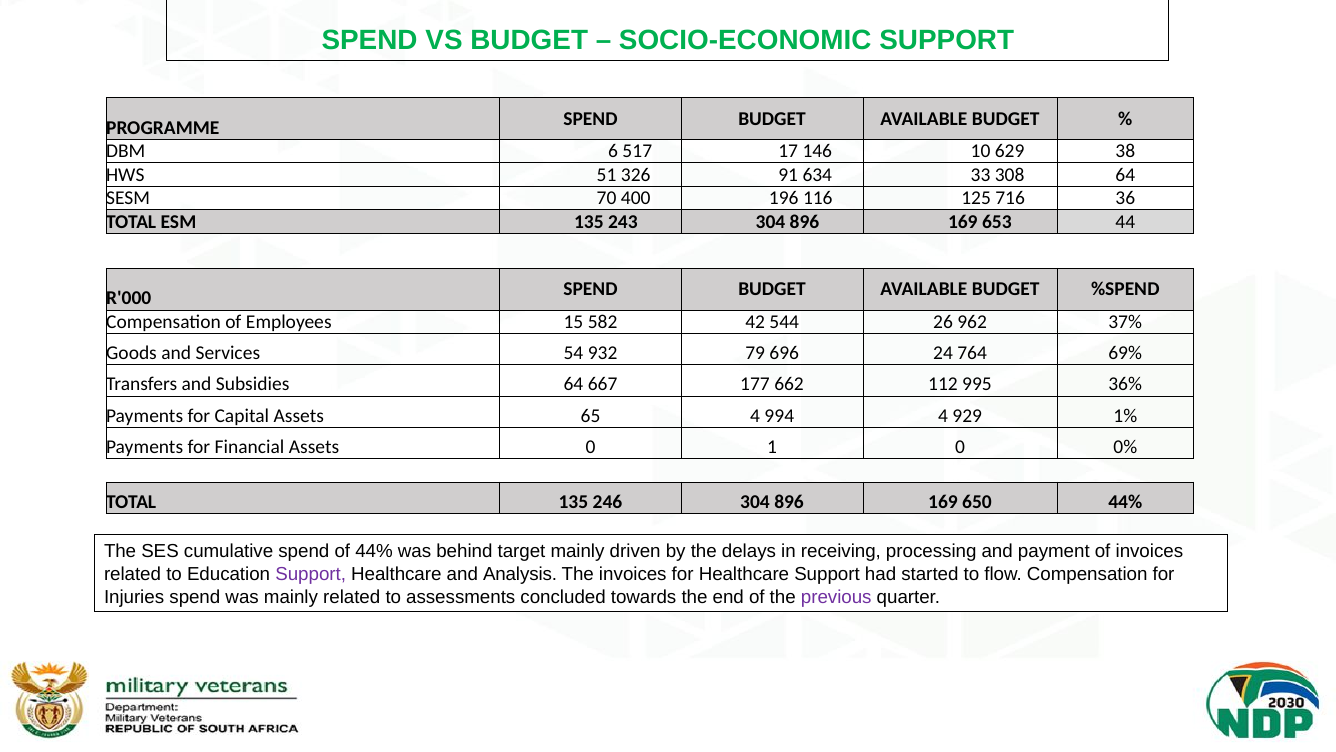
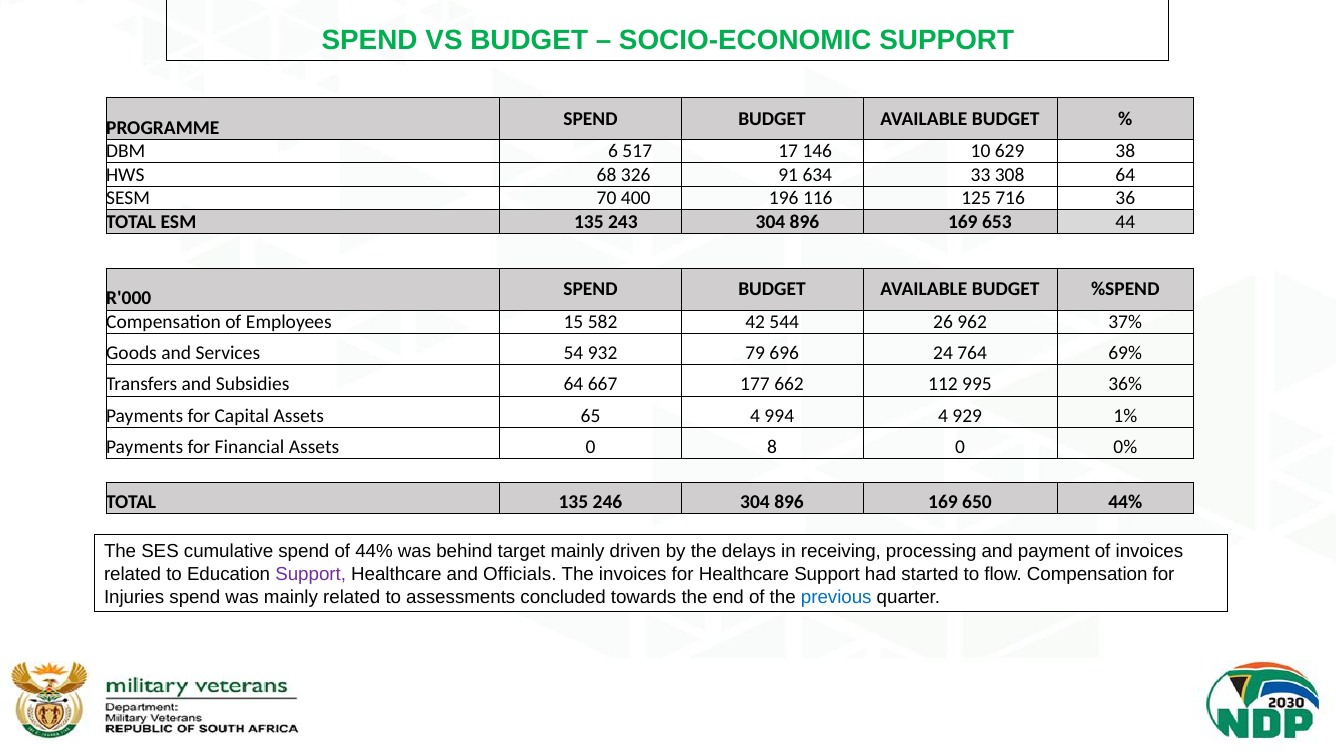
51: 51 -> 68 (607, 175)
1: 1 -> 8 (772, 447)
Analysis: Analysis -> Officials (520, 574)
previous colour: purple -> blue (836, 596)
